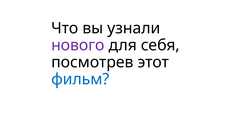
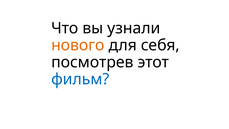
нового colour: purple -> orange (78, 45)
